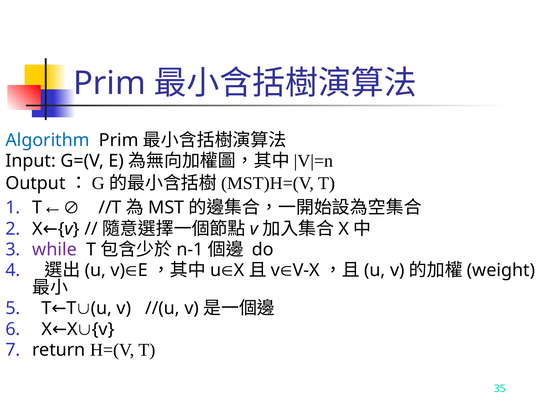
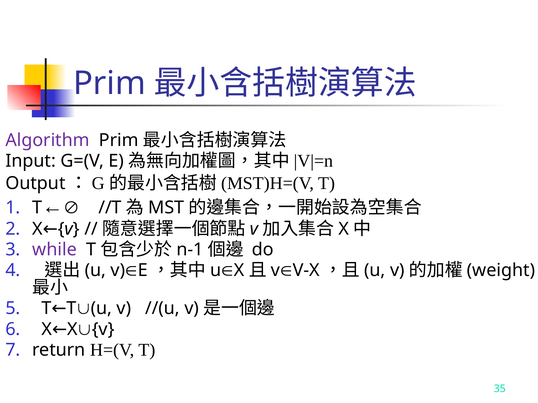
Algorithm colour: blue -> purple (48, 140)
